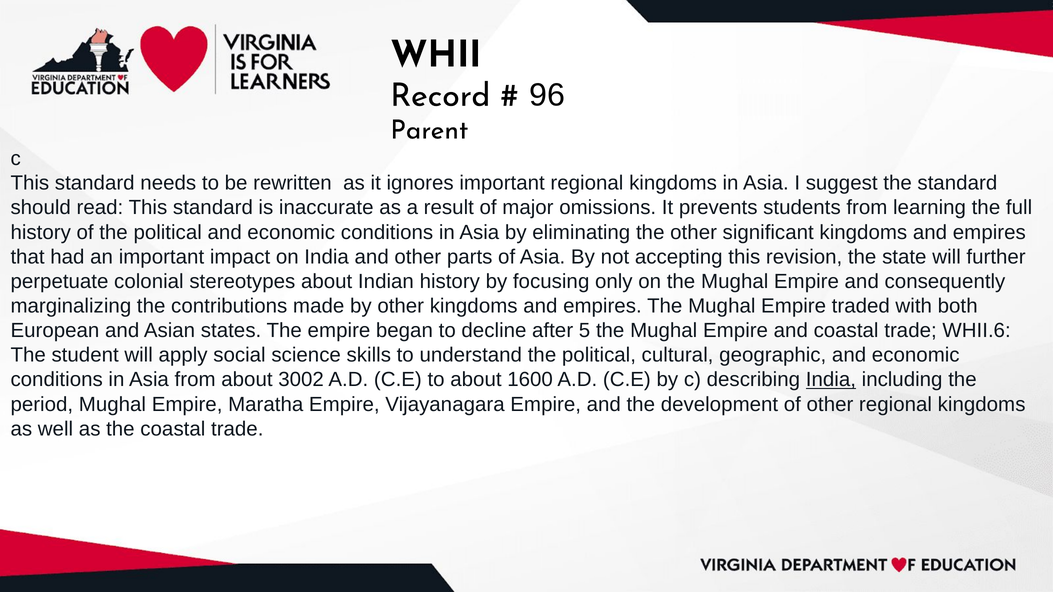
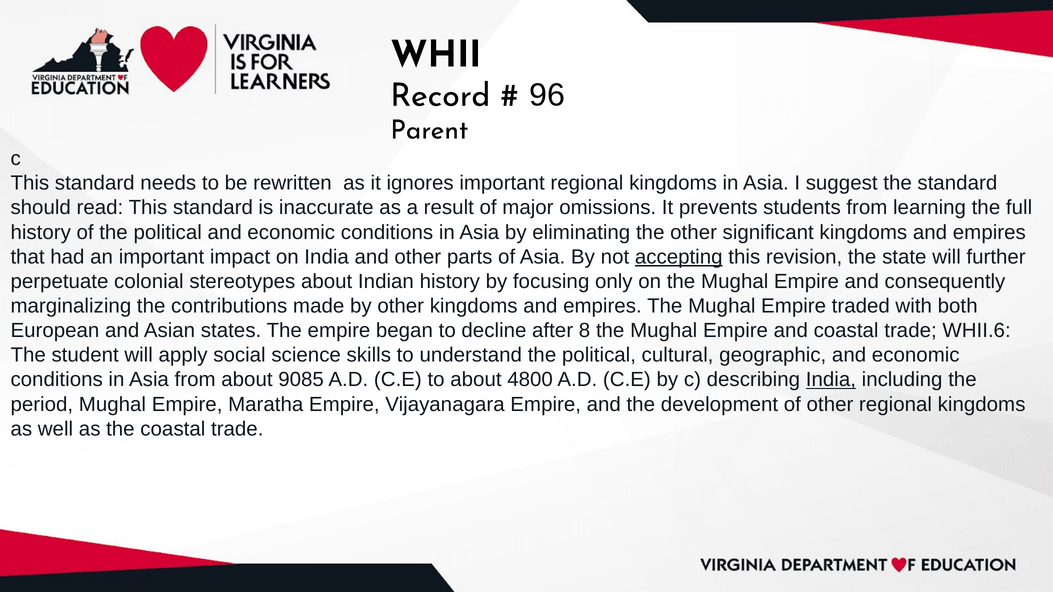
accepting underline: none -> present (679, 257)
5: 5 -> 8 (585, 331)
3002: 3002 -> 9085 (301, 380)
1600: 1600 -> 4800 (530, 380)
